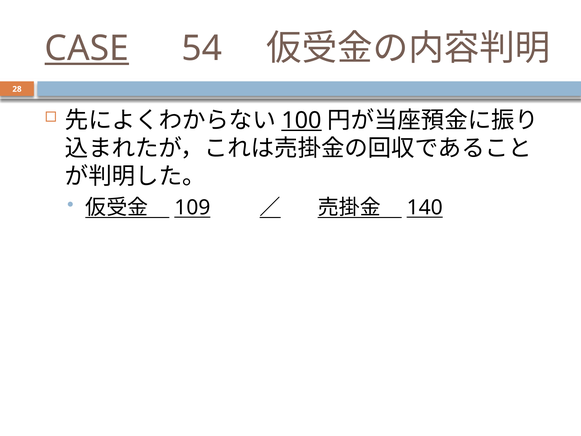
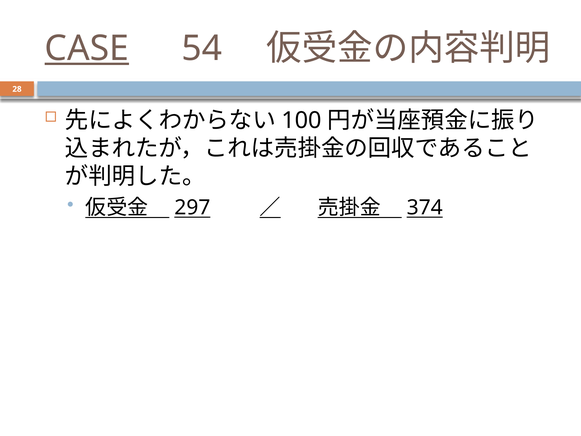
100 underline: present -> none (302, 120)
109: 109 -> 297 (192, 207)
140: 140 -> 374 (425, 207)
